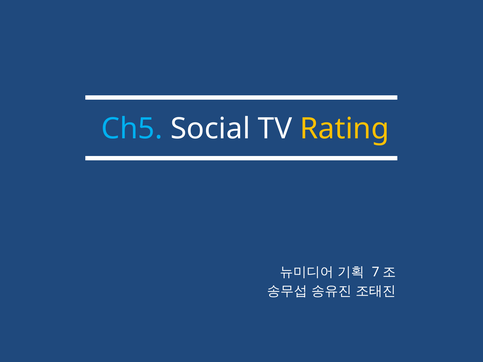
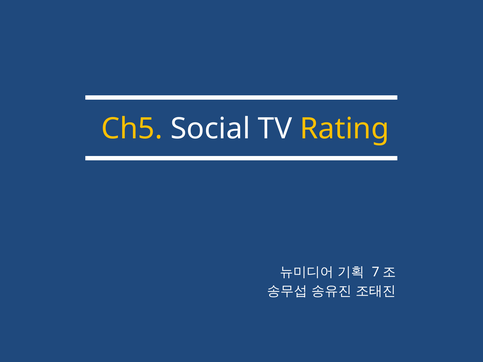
Ch5 colour: light blue -> yellow (132, 129)
